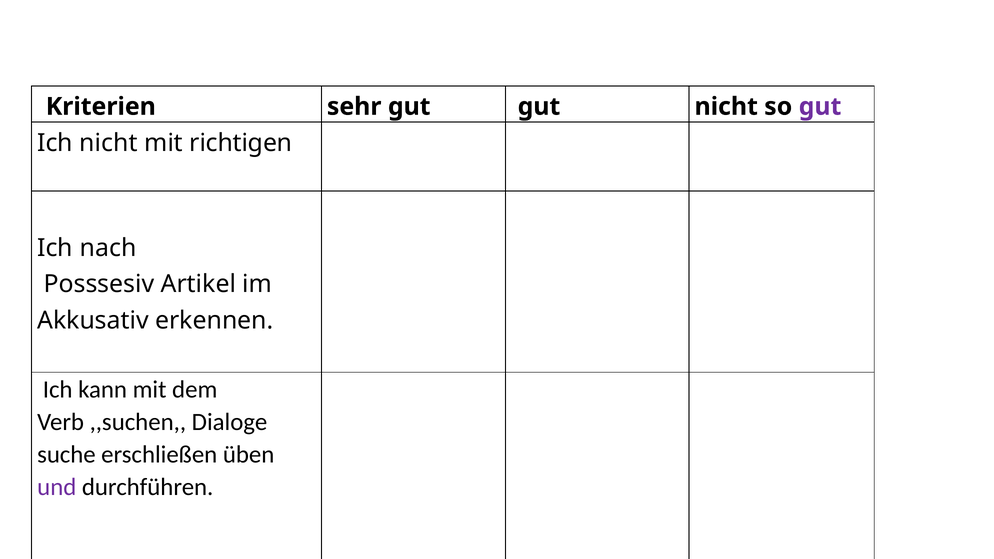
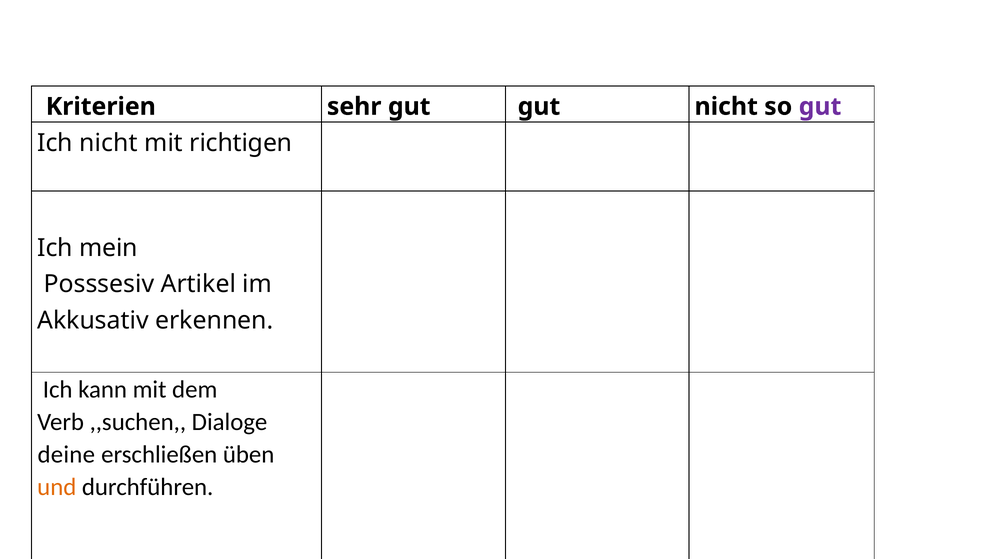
nach: nach -> mein (108, 248)
suche: suche -> deine (66, 455)
und colour: purple -> orange (57, 487)
